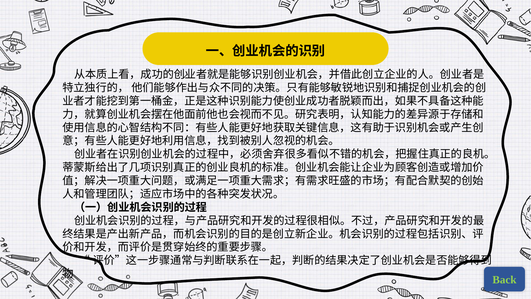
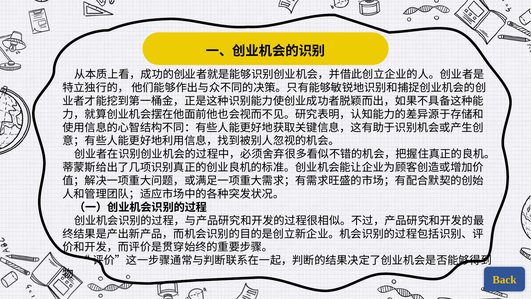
Back colour: light green -> yellow (504, 280)
